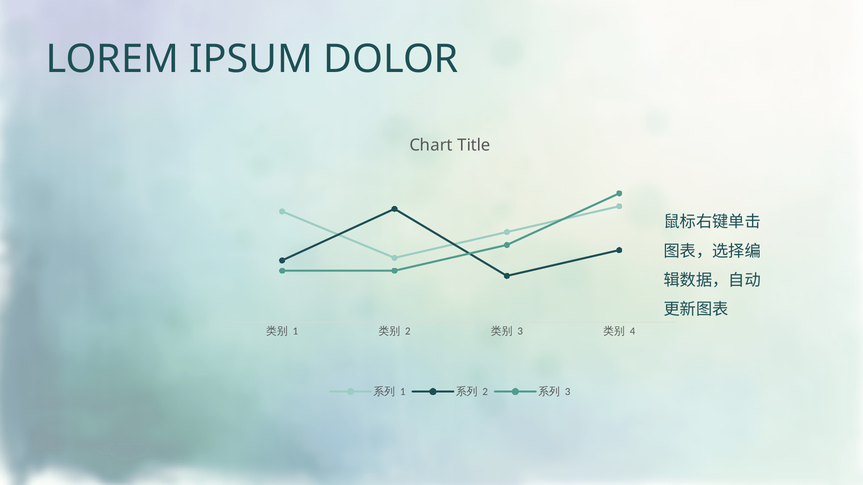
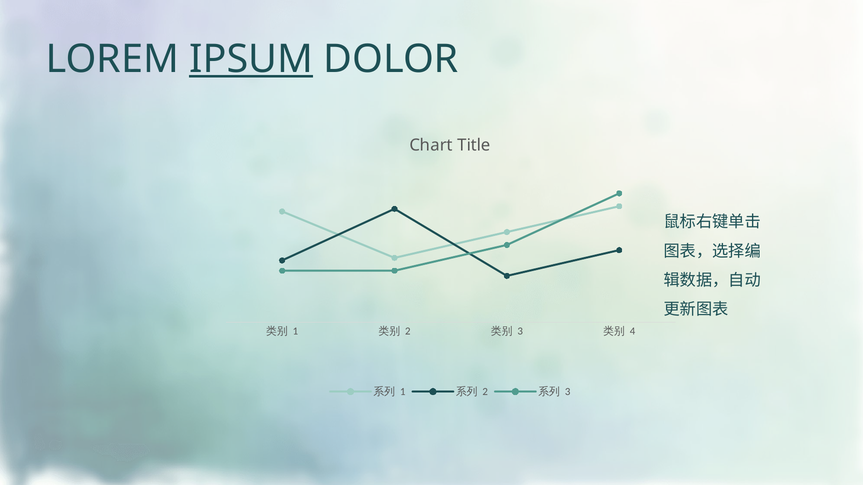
IPSUM underline: none -> present (251, 59)
